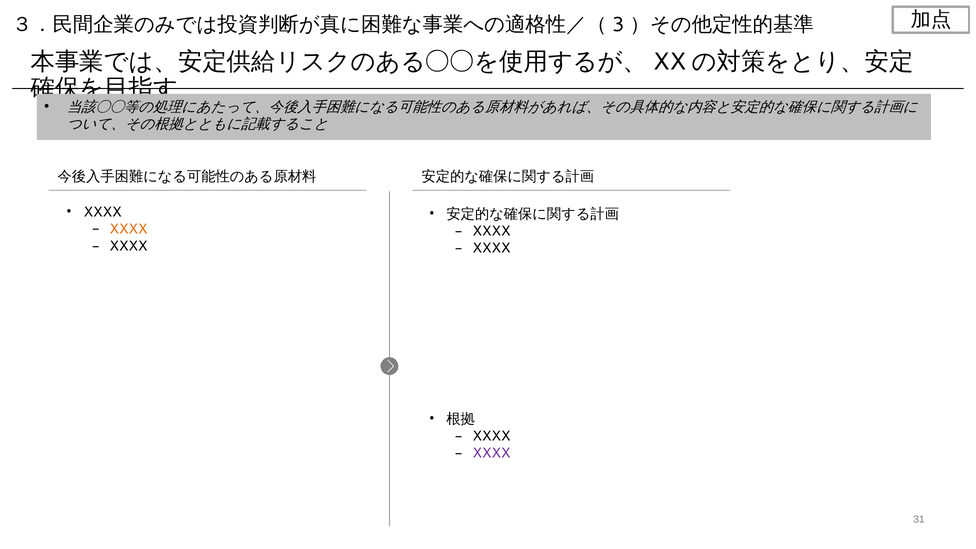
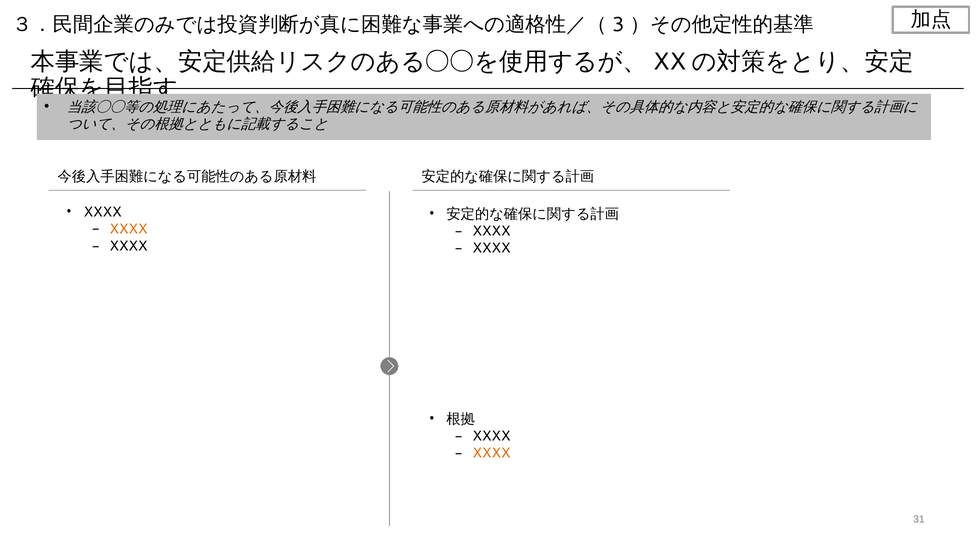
XXXX colour: purple -> orange (491, 453)
